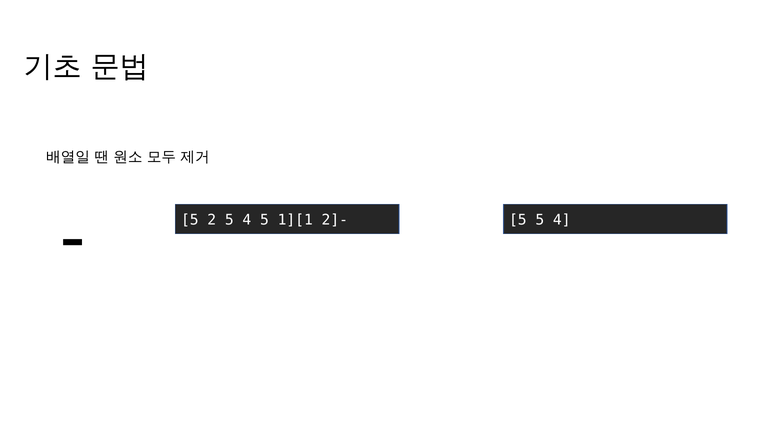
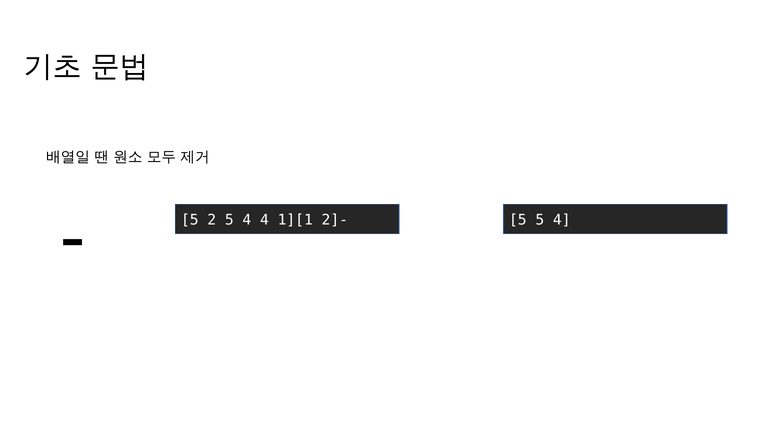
4 5: 5 -> 4 (264, 220)
